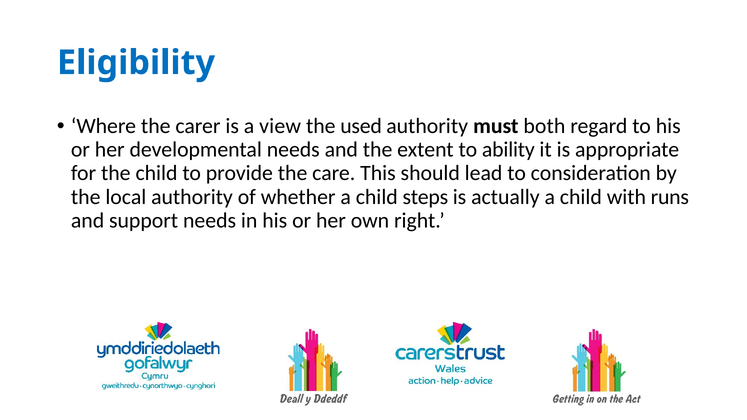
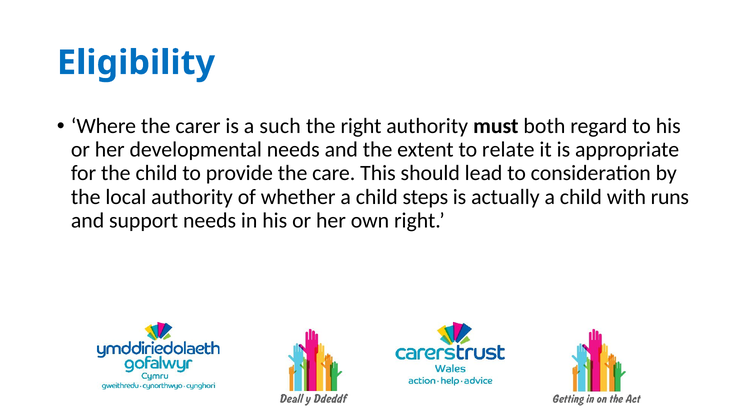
view: view -> such (280, 126)
the used: used -> right (361, 126)
ability: ability -> relate (508, 150)
